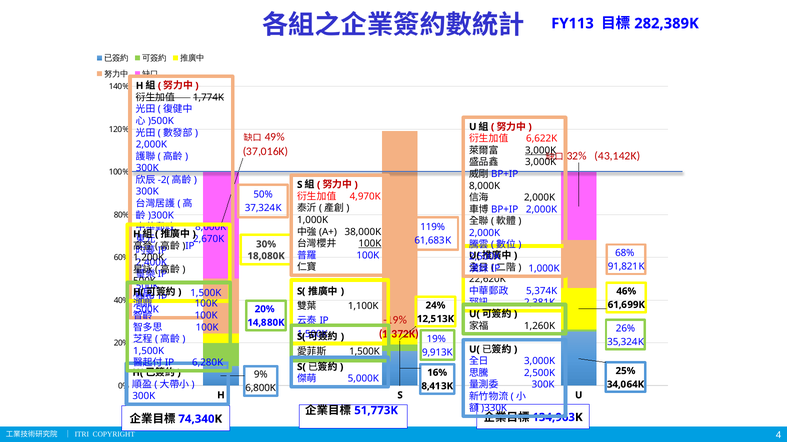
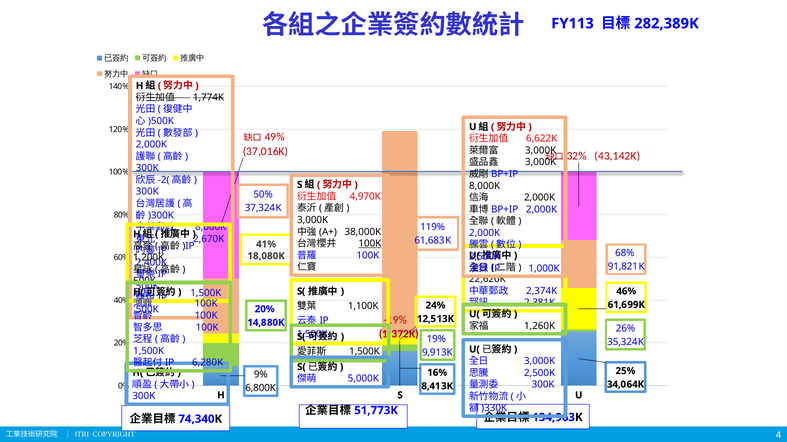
3,000K underline: present -> none (541, 151)
1,000K: 1,000K -> 3,000K (313, 220)
30%: 30% -> 41% (266, 245)
5,374K: 5,374K -> 2,374K (542, 291)
